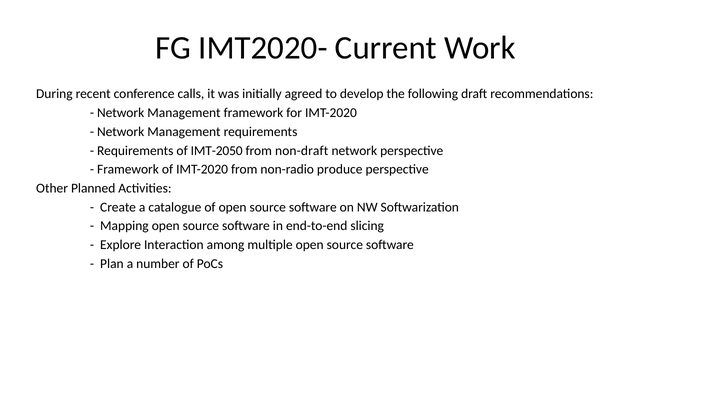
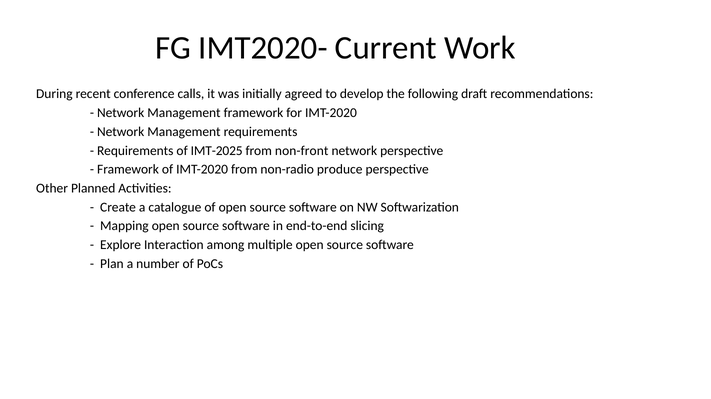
IMT-2050: IMT-2050 -> IMT-2025 (217, 150)
non-draft: non-draft -> non-front (302, 150)
